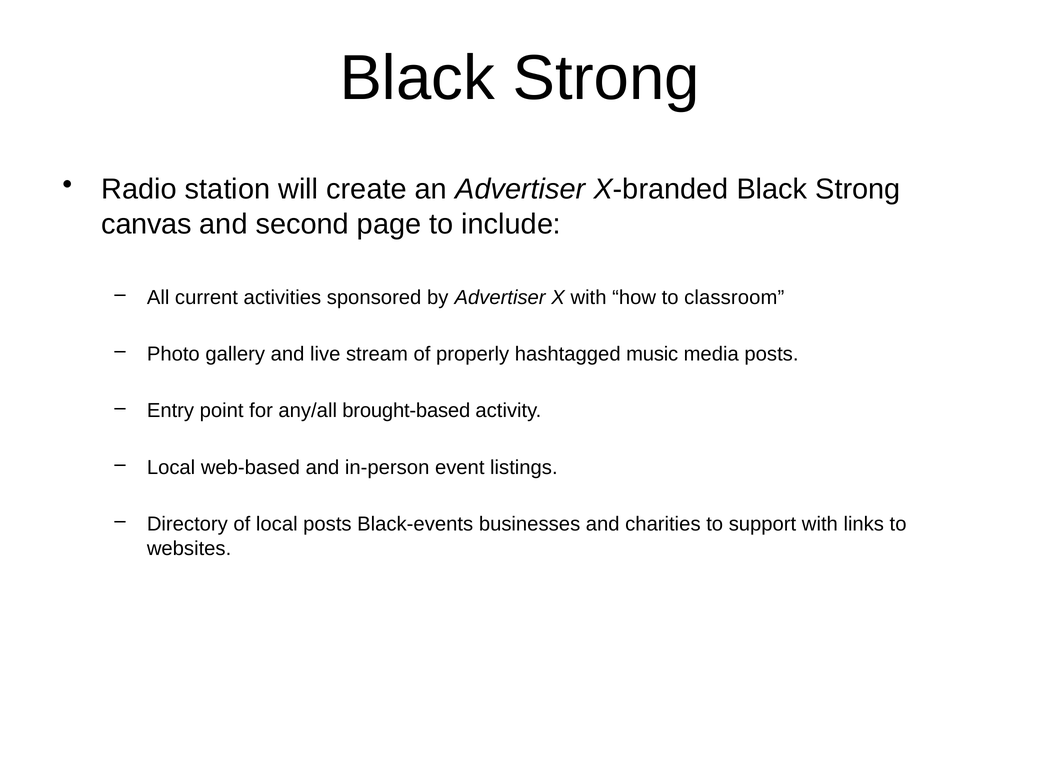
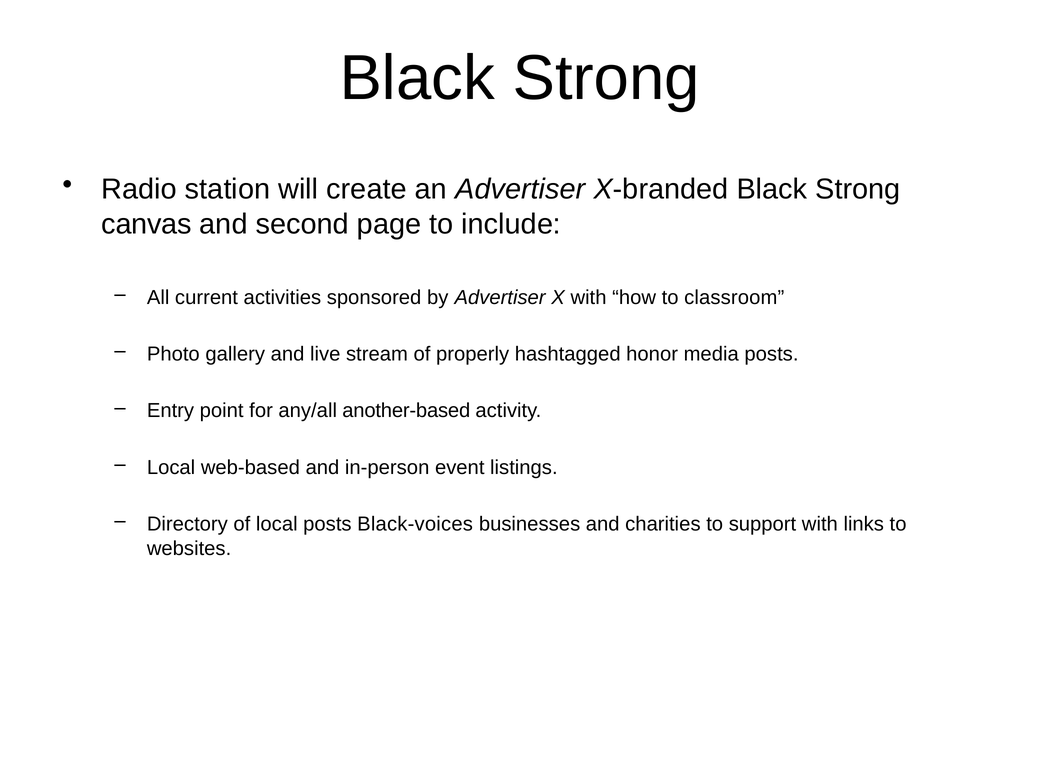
music: music -> honor (652, 354)
brought-based: brought-based -> another-based (406, 411)
Black-events: Black-events -> Black-voices (415, 524)
